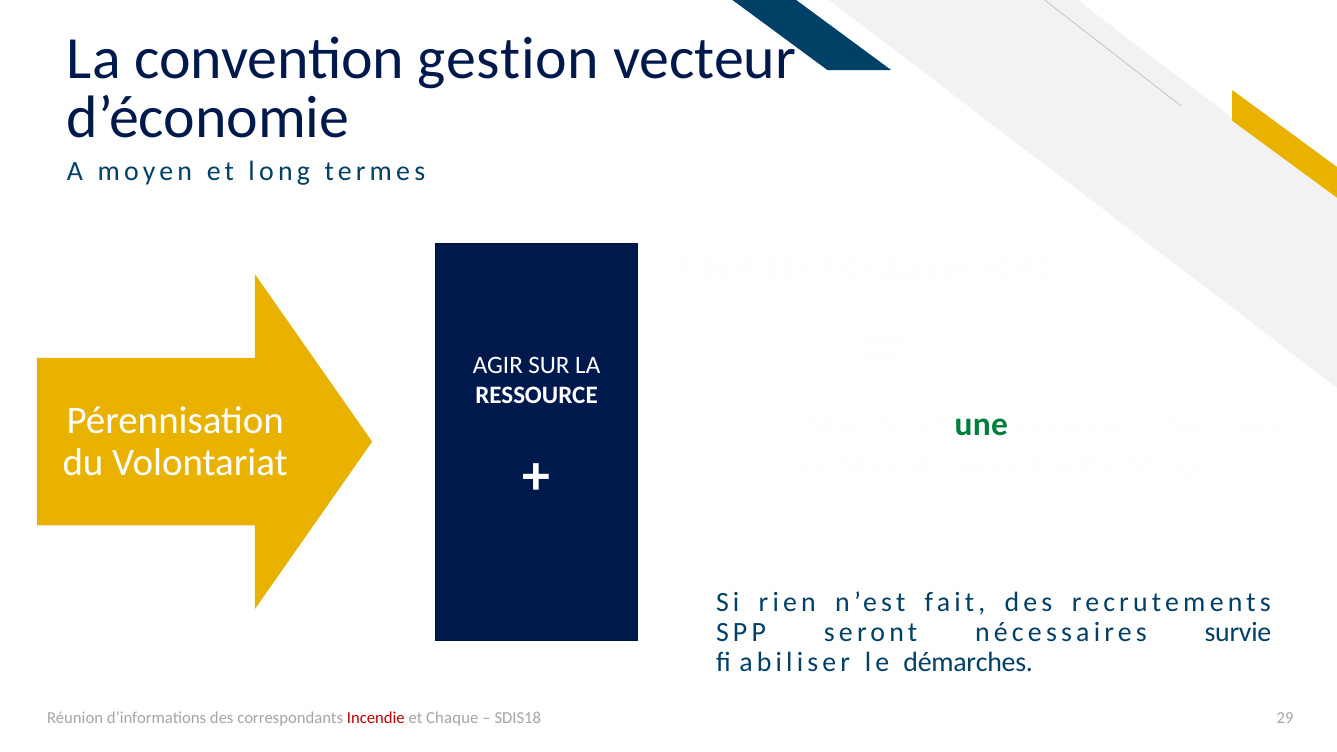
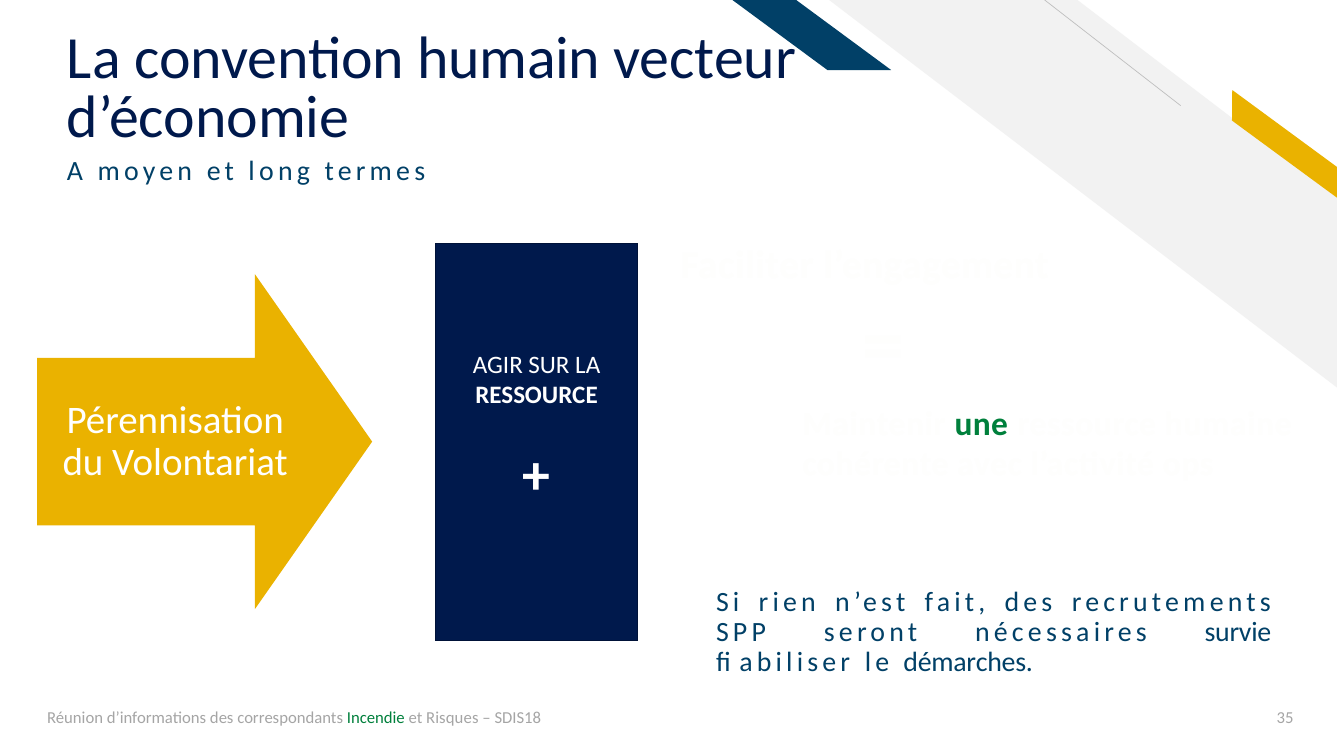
gestion: gestion -> humain (509, 59)
Incendie colour: red -> green (376, 718)
Chaque: Chaque -> Risques (452, 718)
29: 29 -> 35 (1285, 718)
